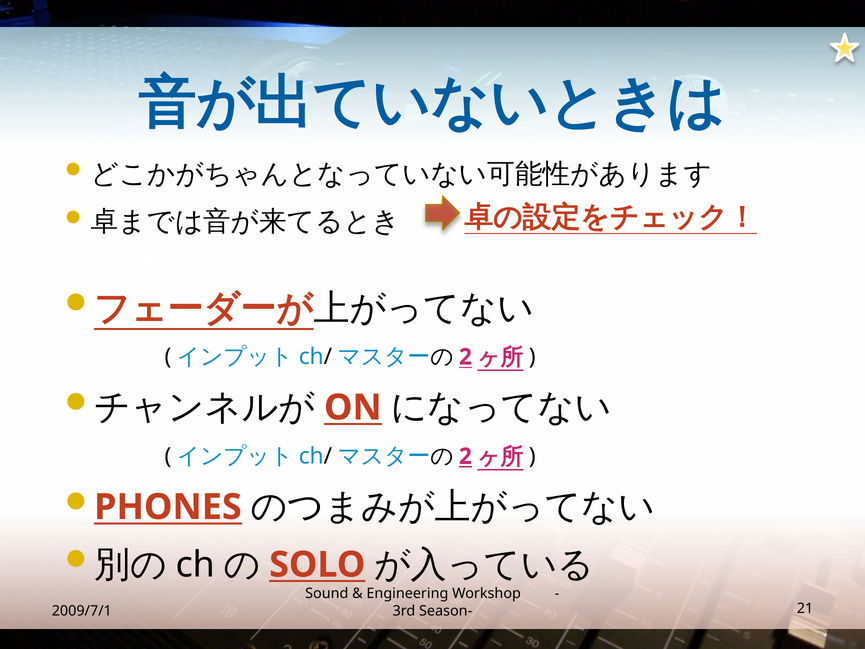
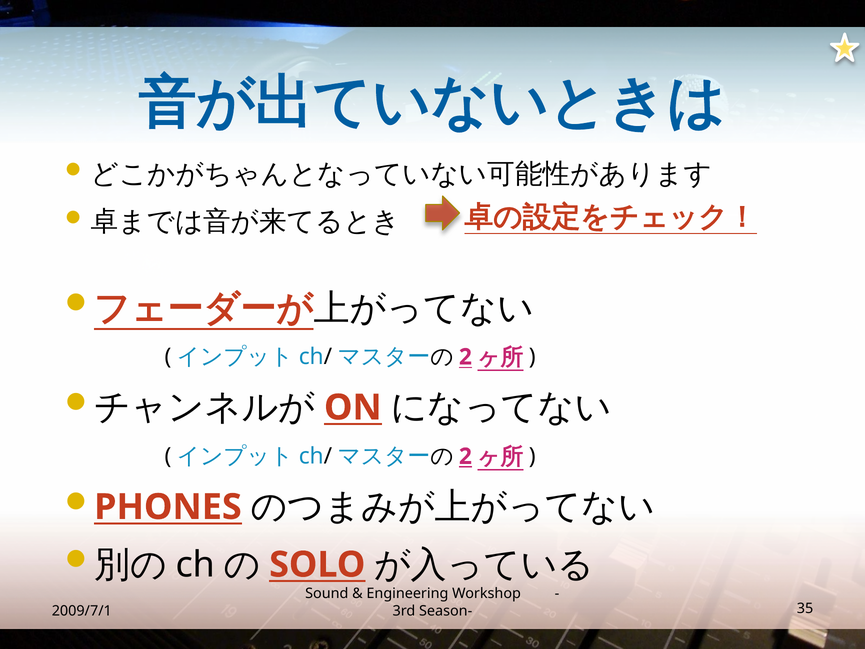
21: 21 -> 35 (805, 608)
